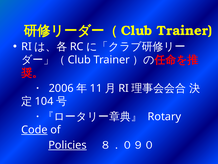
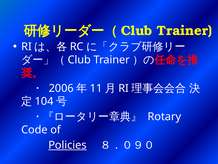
Code underline: present -> none (34, 129)
